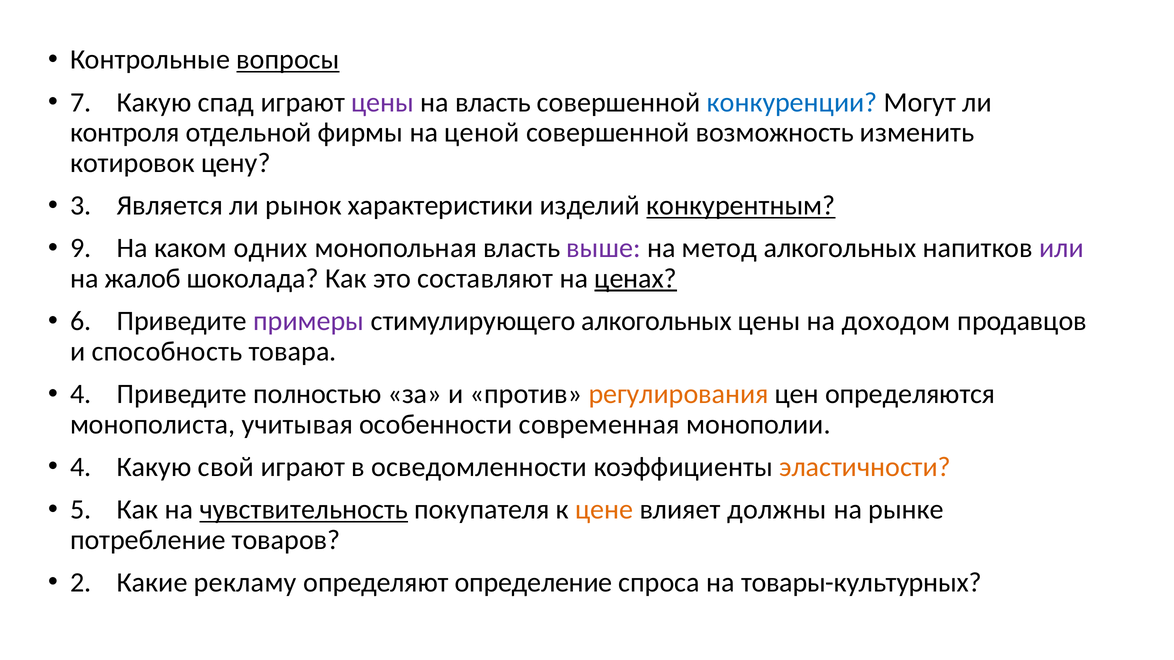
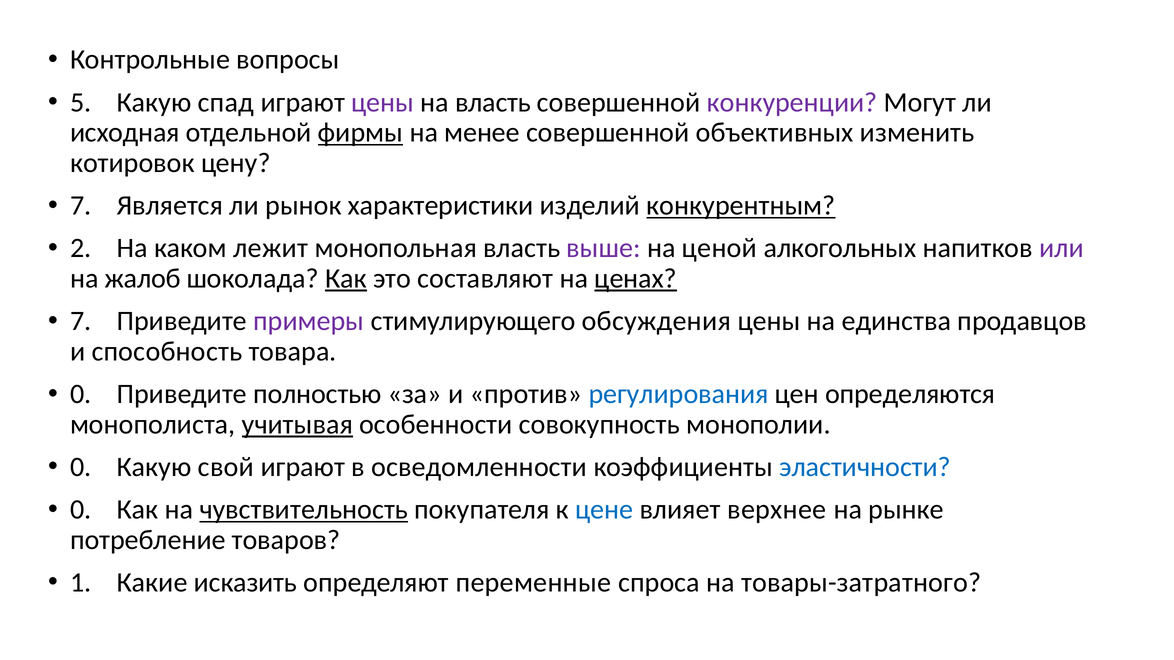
вопросы underline: present -> none (288, 60)
7: 7 -> 5 (81, 102)
конкуренции colour: blue -> purple (792, 102)
контроля: контроля -> исходная (125, 133)
фирмы underline: none -> present (361, 133)
ценой: ценой -> менее (482, 133)
возможность: возможность -> объективных (775, 133)
3: 3 -> 7 (81, 206)
9: 9 -> 2 (81, 248)
одних: одних -> лежит (271, 248)
метод: метод -> ценой (719, 248)
Как underline: none -> present (346, 279)
6: 6 -> 7 (81, 321)
стимулирующего алкогольных: алкогольных -> обсуждения (656, 321)
доходом: доходом -> единства (896, 321)
4: 4 -> 0 (81, 394)
регулирования colour: orange -> blue (679, 394)
учитывая underline: none -> present (297, 425)
современная: современная -> совокупность (599, 425)
4: 4 -> 0 (81, 467)
эластичности colour: orange -> blue (865, 467)
5: 5 -> 0 (81, 510)
цене colour: orange -> blue (604, 510)
должны: должны -> верхнее (777, 510)
2: 2 -> 1 (81, 583)
рекламу: рекламу -> исказить (245, 583)
определение: определение -> переменные (533, 583)
товары-культурных: товары-культурных -> товары-затратного (861, 583)
